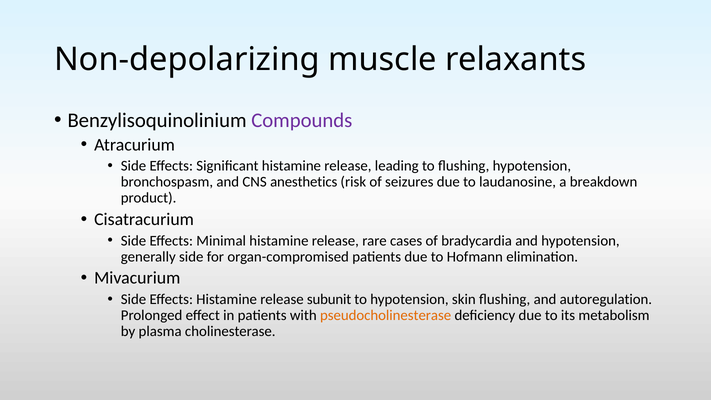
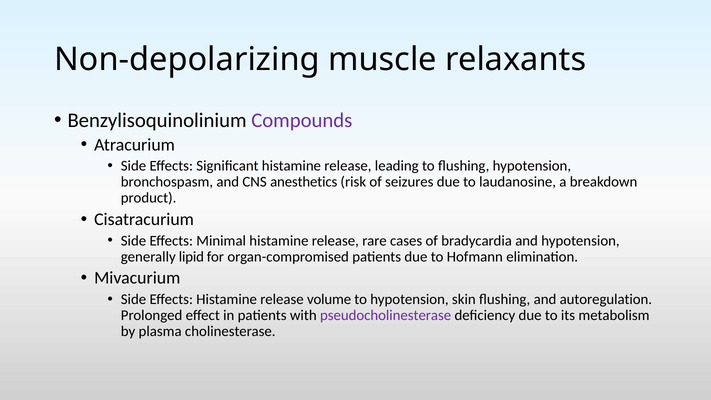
generally side: side -> lipid (191, 257)
subunit: subunit -> volume (329, 299)
pseudocholinesterase colour: orange -> purple (386, 315)
